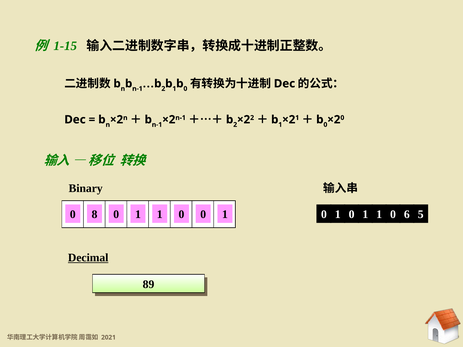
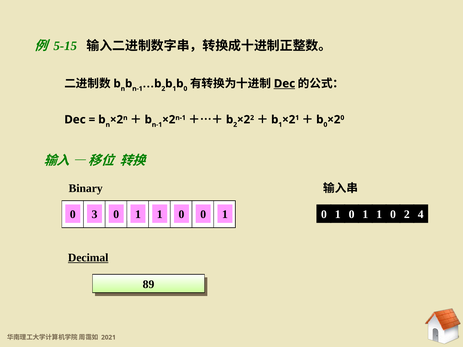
1-15: 1-15 -> 5-15 (65, 46)
Dec underline: none -> present (284, 84)
8: 8 -> 3 (94, 215)
0 6: 6 -> 2 (407, 215)
5: 5 -> 4 (421, 215)
